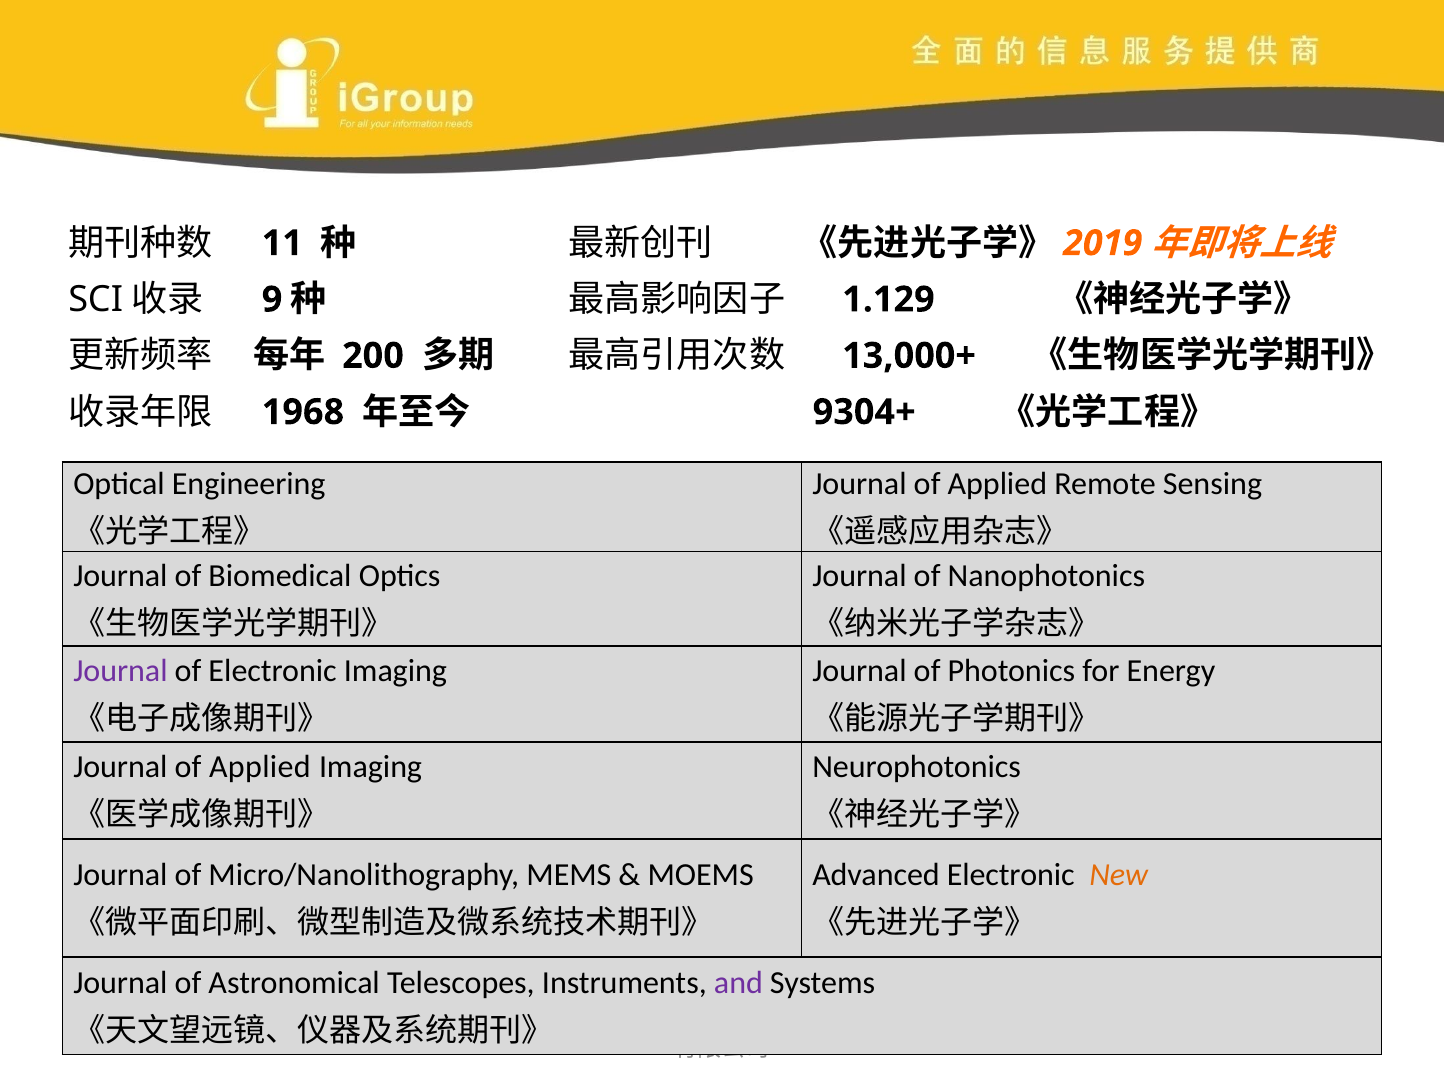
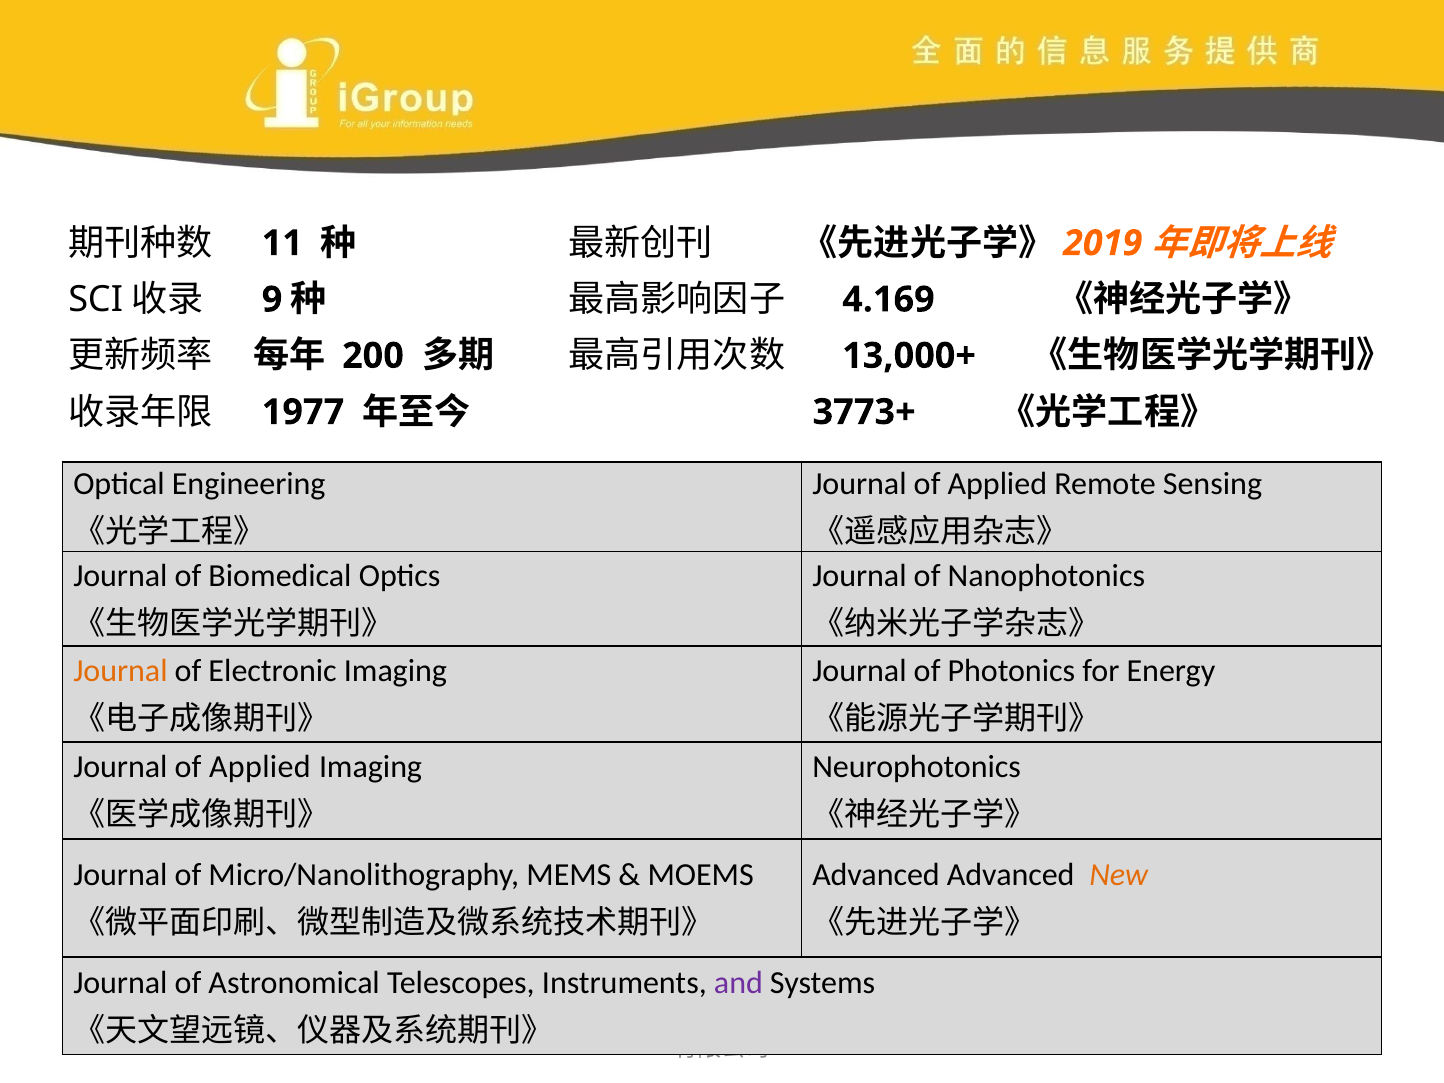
1.129: 1.129 -> 4.169 (888, 300)
1968: 1968 -> 1977 (303, 412)
9304+: 9304+ -> 3773+ (864, 412)
Journal colour: purple -> orange (120, 671)
Advanced Electronic: Electronic -> Advanced (1011, 875)
